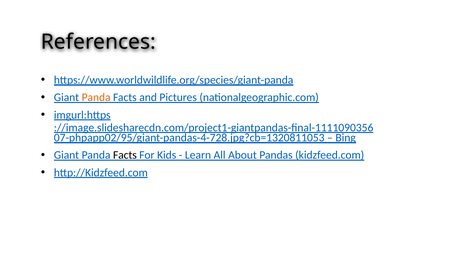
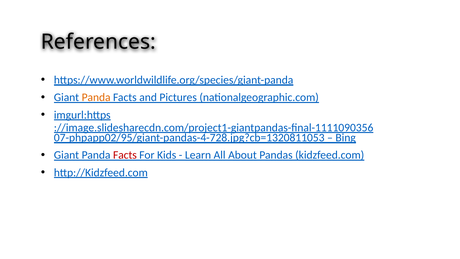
Facts colour: black -> red (125, 155)
